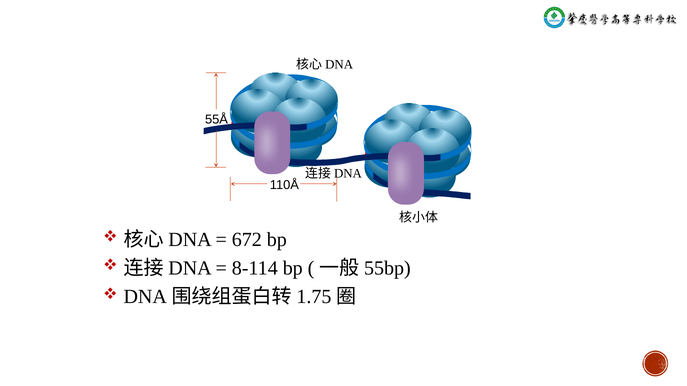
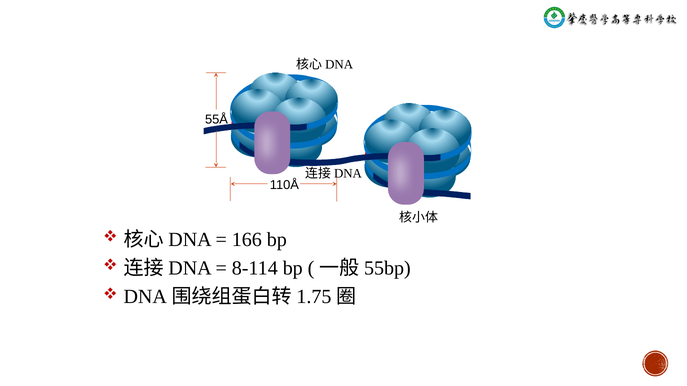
672: 672 -> 166 (247, 240)
